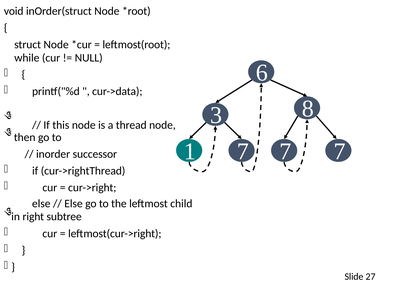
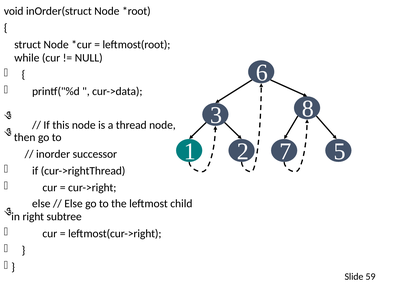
1 7: 7 -> 2 (243, 151)
7: 7 -> 5 (340, 151)
27: 27 -> 59 (371, 276)
